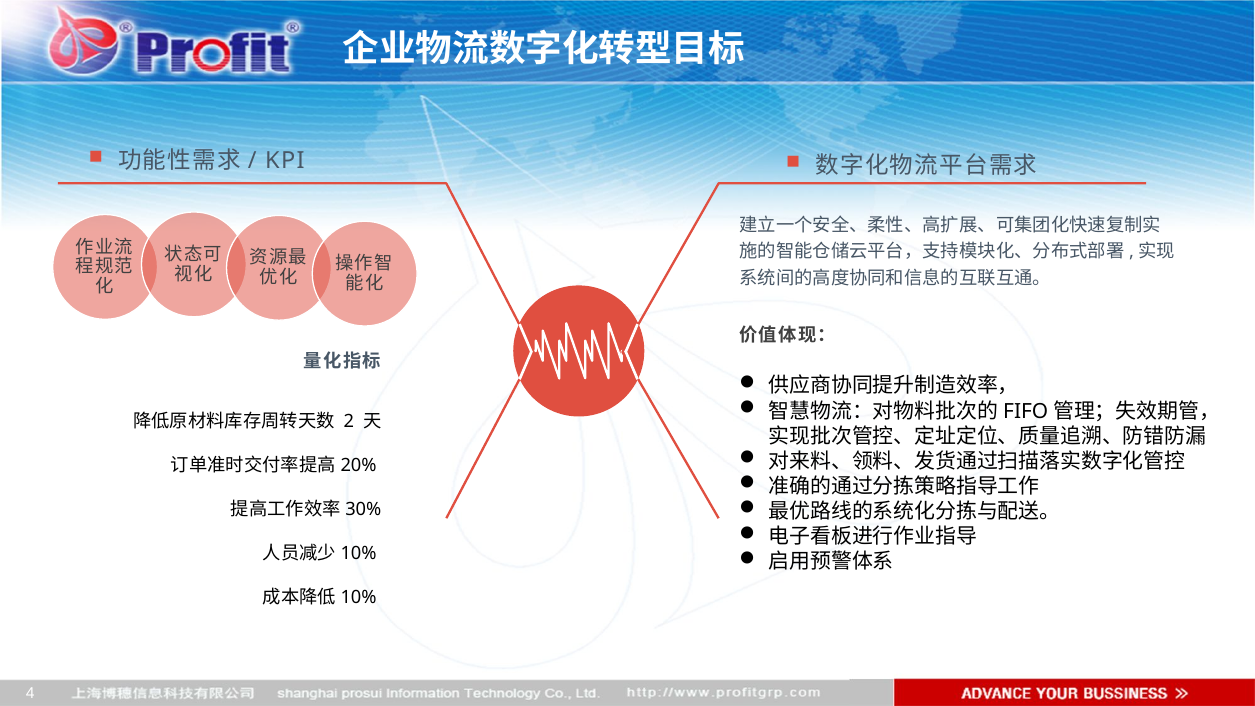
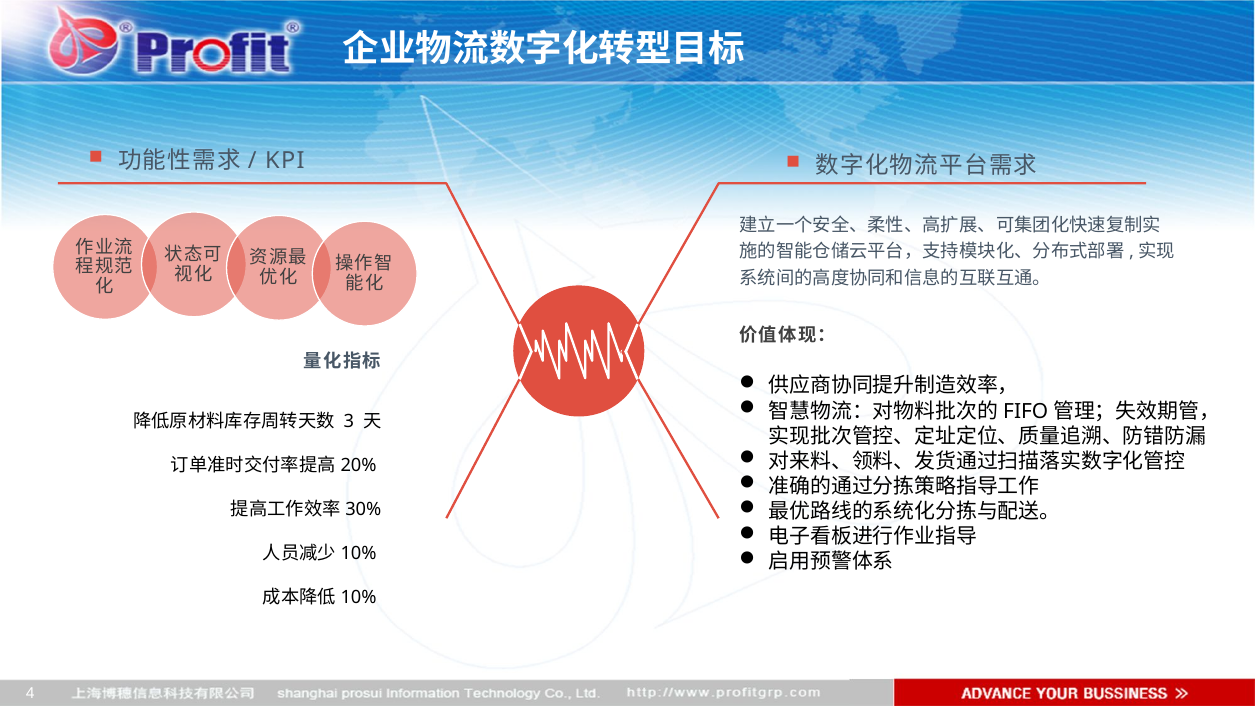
2: 2 -> 3 (349, 421)
